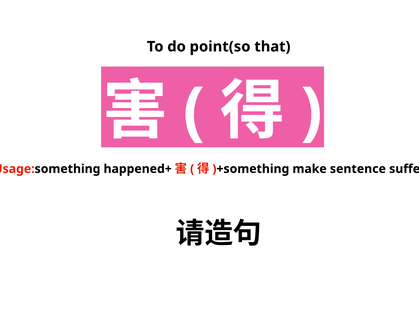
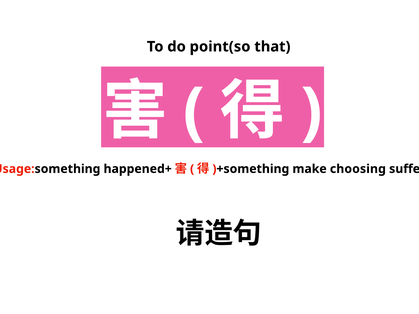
sentence: sentence -> choosing (358, 169)
